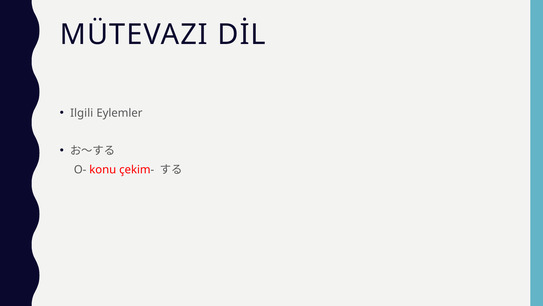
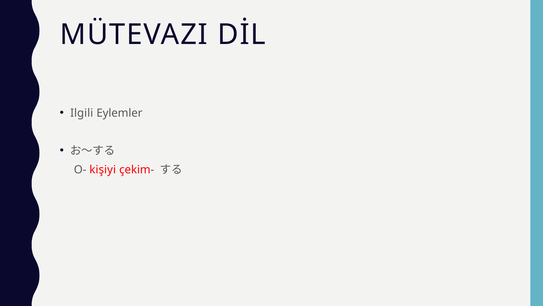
konu: konu -> kişiyi (103, 169)
